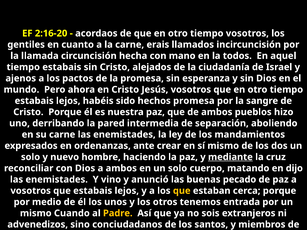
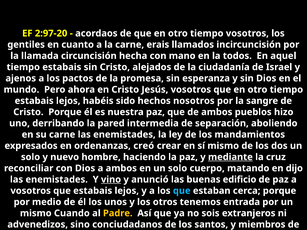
2:16-20: 2:16-20 -> 2:97-20 (51, 33)
hechos promesa: promesa -> nosotros (194, 101)
ante: ante -> creó (144, 146)
vino underline: none -> present (111, 180)
pecado: pecado -> edificio (240, 180)
que colour: yellow -> light blue (182, 191)
